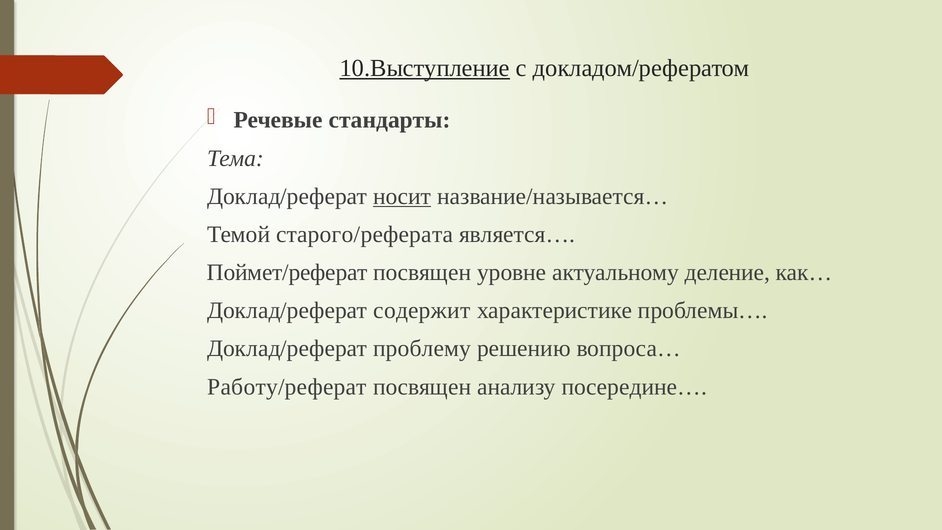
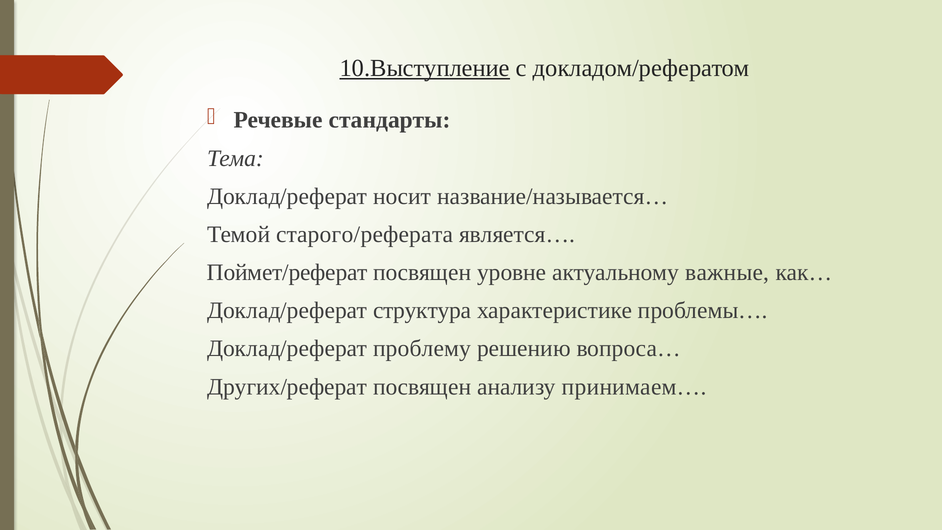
носит underline: present -> none (402, 196)
деление: деление -> важные (727, 272)
содержит: содержит -> структура (422, 311)
Работу/реферат: Работу/реферат -> Других/реферат (287, 387)
посередине…: посередине… -> принимаем… (634, 387)
